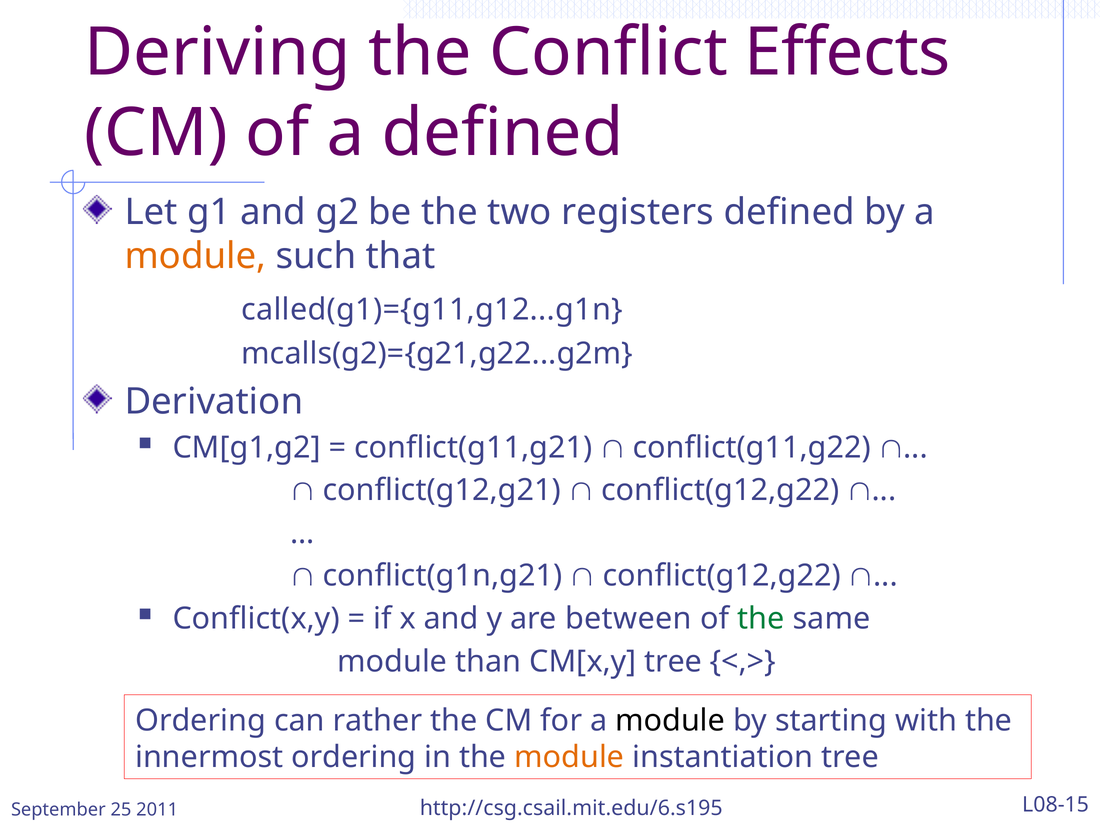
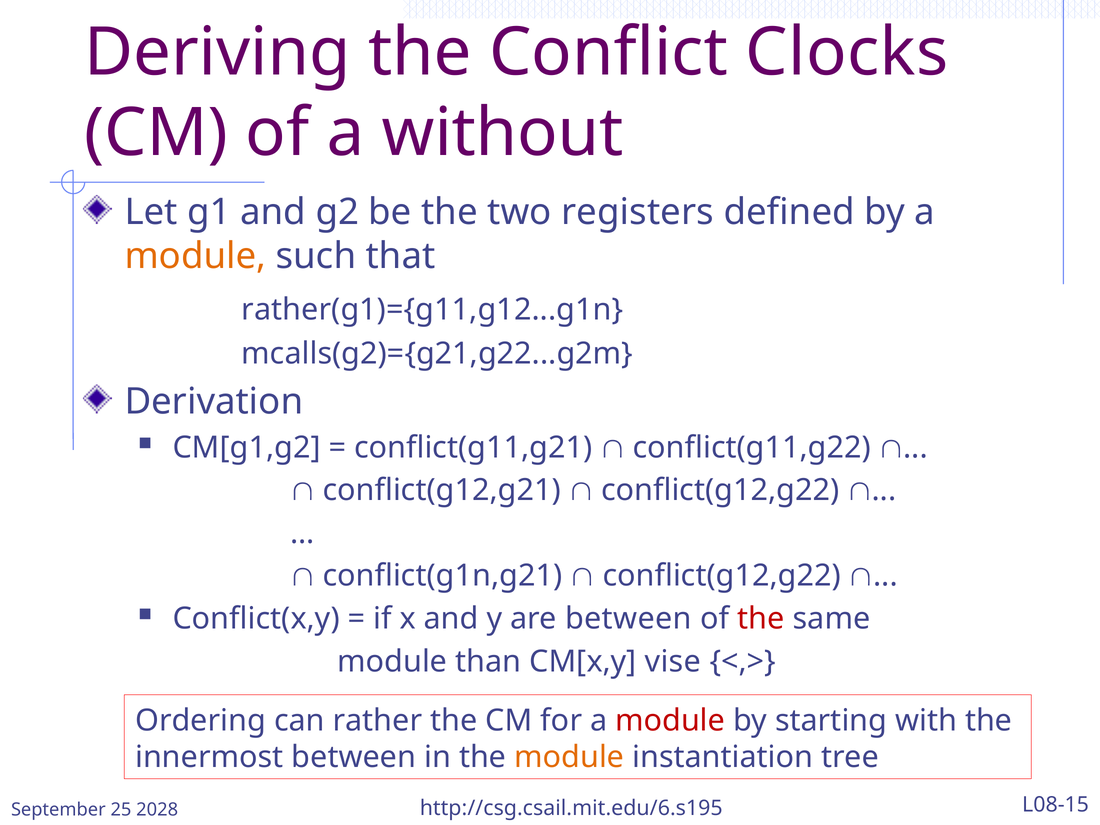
Effects: Effects -> Clocks (847, 52)
a defined: defined -> without (503, 133)
called(g1)={g11,g12...g1n: called(g1)={g11,g12...g1n -> rather(g1)={g11,g12...g1n (432, 309)
the colour: green -> red (761, 619)
CM[x,y tree: tree -> vise (673, 661)
module colour: black -> red (670, 721)
innermost ordering: ordering -> between (354, 757)
2011: 2011 -> 2028 (157, 810)
